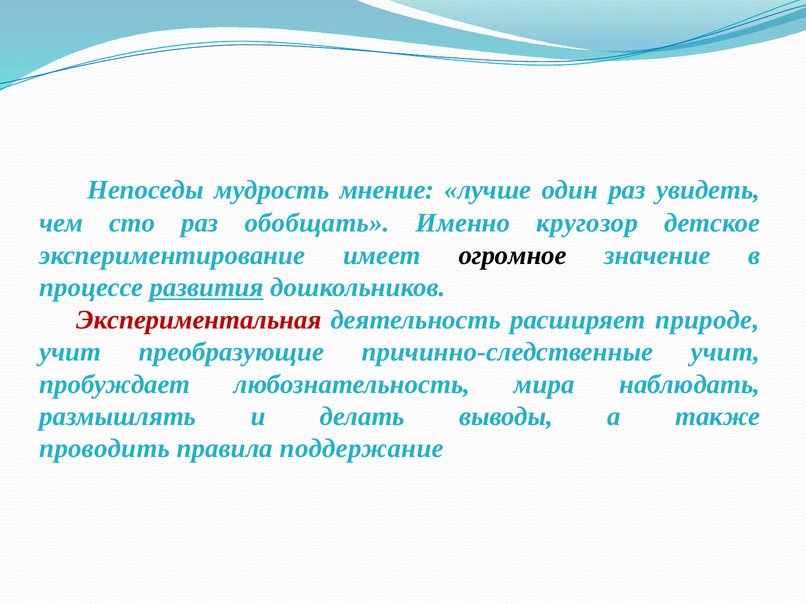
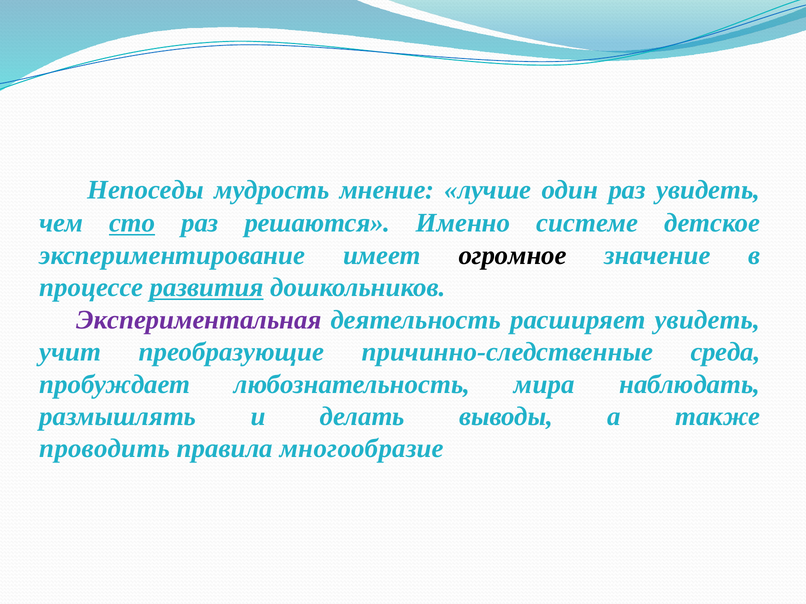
сто underline: none -> present (132, 223)
обобщать: обобщать -> решаются (317, 223)
кругозор: кругозор -> системе (587, 223)
Экспериментальная colour: red -> purple (199, 320)
расширяет природе: природе -> увидеть (707, 320)
причинно-следственные учит: учит -> среда (725, 352)
поддержание: поддержание -> многообразие (362, 449)
